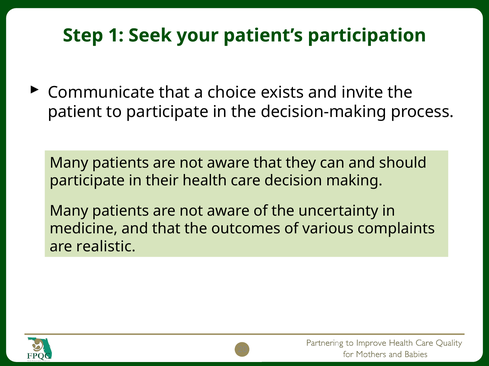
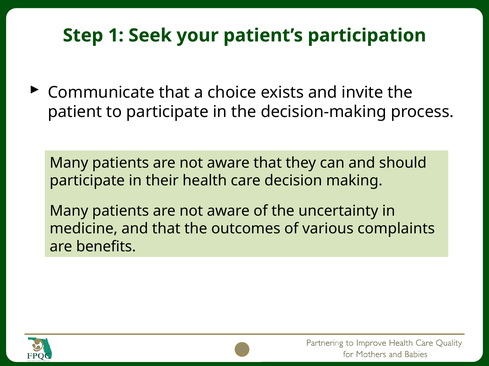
realistic: realistic -> benefits (106, 247)
